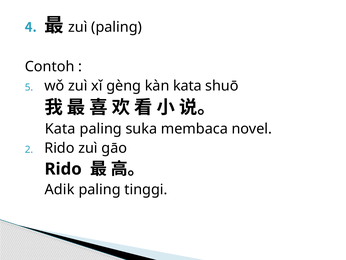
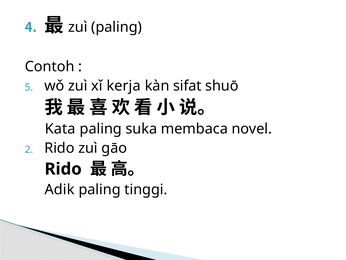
gèng: gèng -> kerja (124, 86)
kàn kata: kata -> sifat (187, 86)
